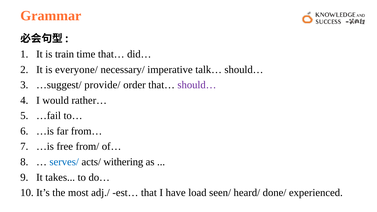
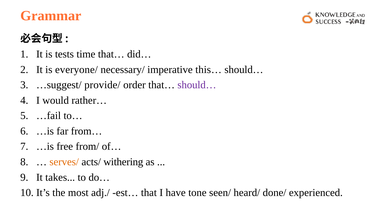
train: train -> tests (64, 54)
talk…: talk… -> this… (209, 70)
serves/ colour: blue -> orange (64, 162)
load: load -> tone (197, 193)
